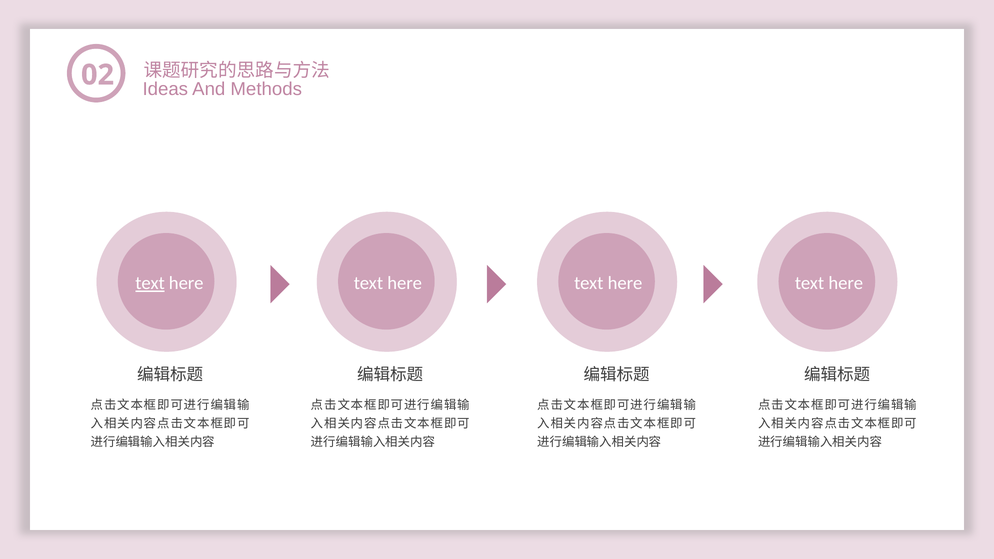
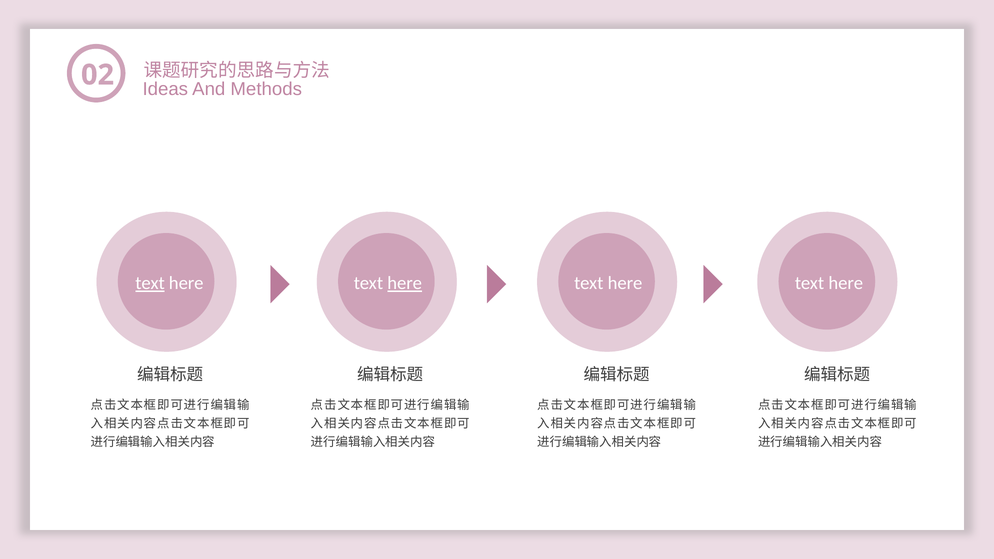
here underline: none -> present (405, 283)
